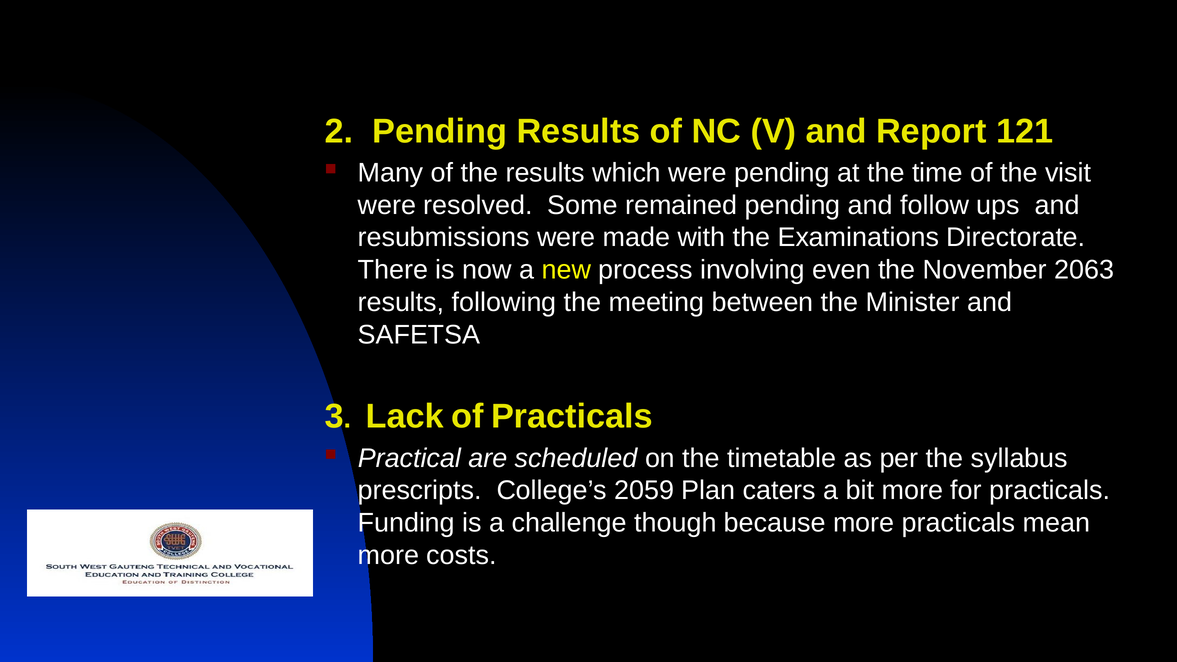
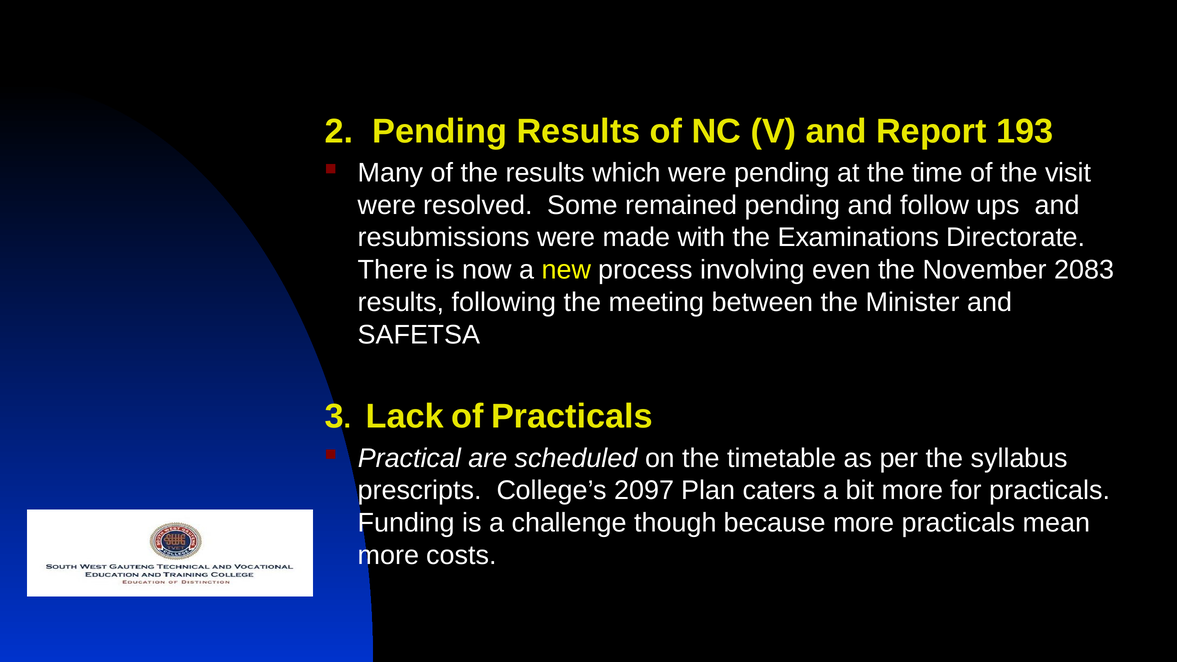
121: 121 -> 193 (1025, 131)
2063: 2063 -> 2083 (1084, 270)
2059: 2059 -> 2097 (644, 491)
